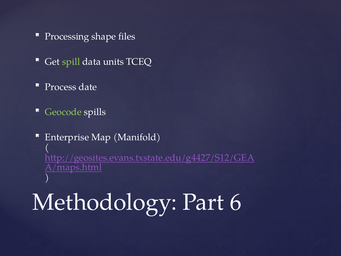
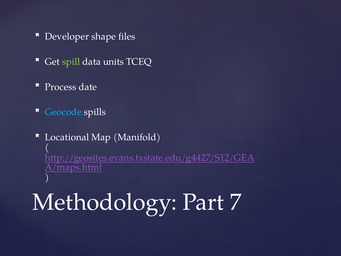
Processing: Processing -> Developer (67, 36)
Geocode colour: light green -> light blue (63, 112)
Enterprise: Enterprise -> Locational (67, 137)
6: 6 -> 7 (236, 202)
